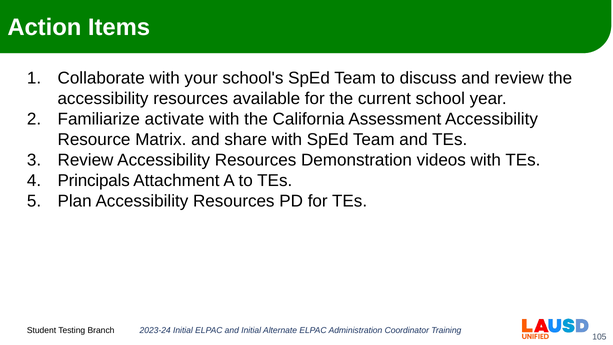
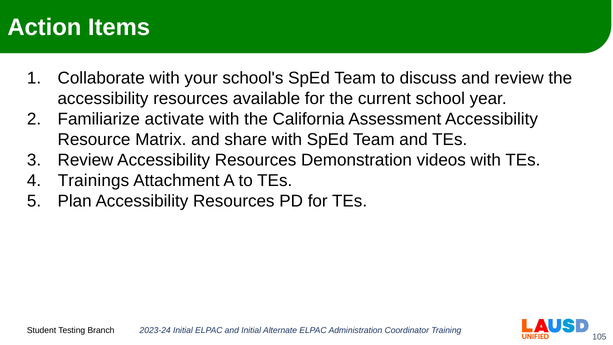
Principals: Principals -> Trainings (93, 180)
